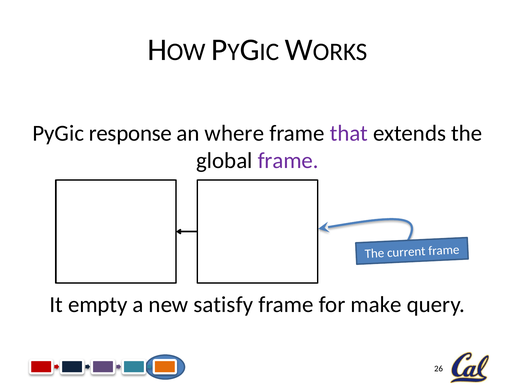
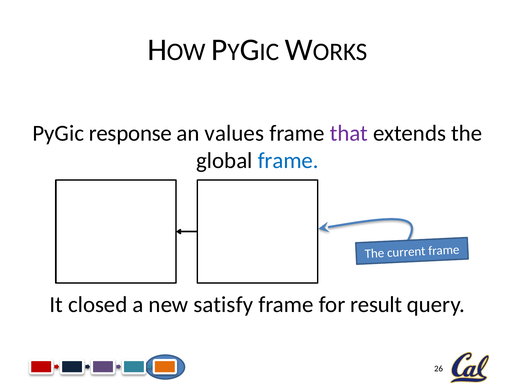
where: where -> values (234, 133)
frame colour: purple -> blue (288, 161)
empty: empty -> closed (98, 305)
make: make -> result (376, 305)
